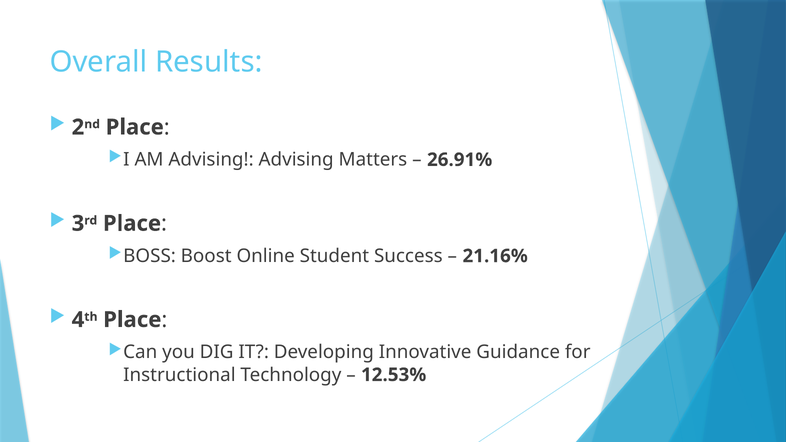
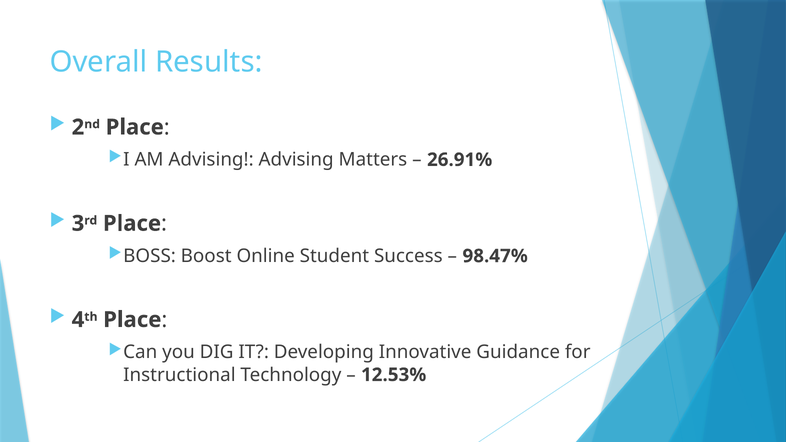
21.16%: 21.16% -> 98.47% (495, 256)
